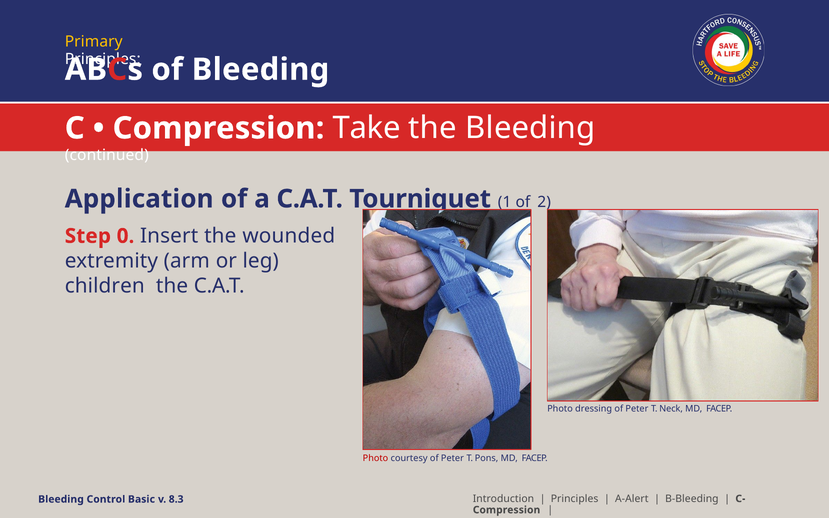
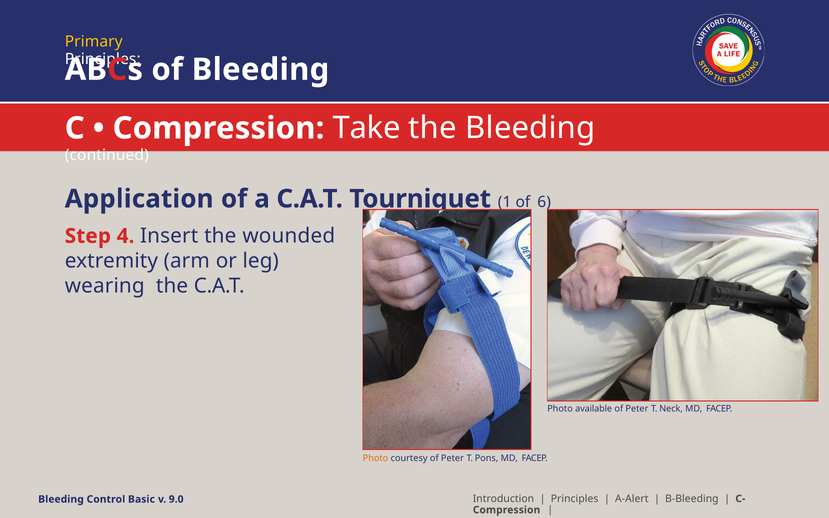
2: 2 -> 6 (544, 202)
0: 0 -> 4 (126, 236)
children: children -> wearing (105, 286)
dressing: dressing -> available (594, 409)
Photo colour: red -> orange (375, 458)
8.3: 8.3 -> 9.0 (176, 499)
